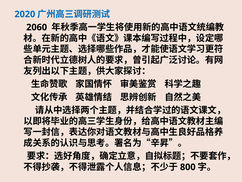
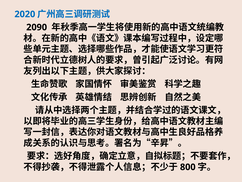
2060: 2060 -> 2090 (37, 27)
